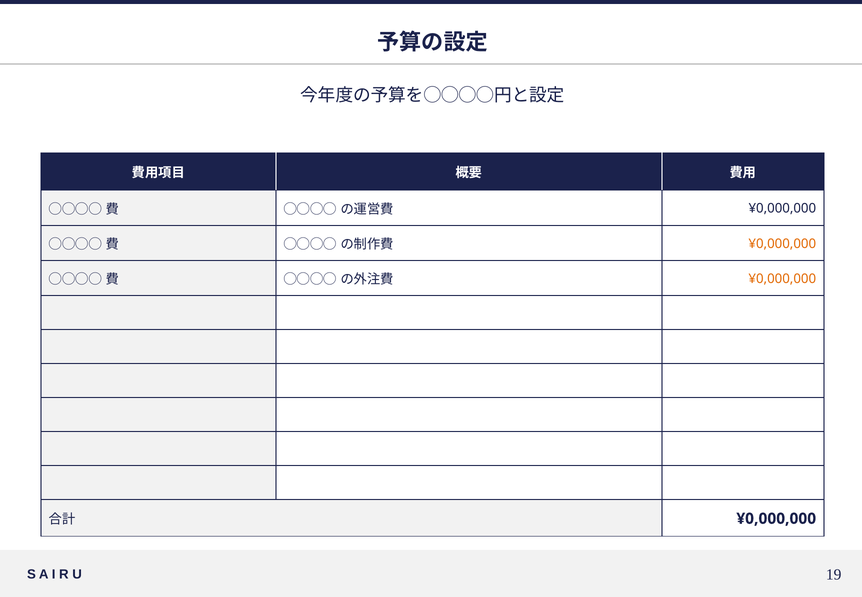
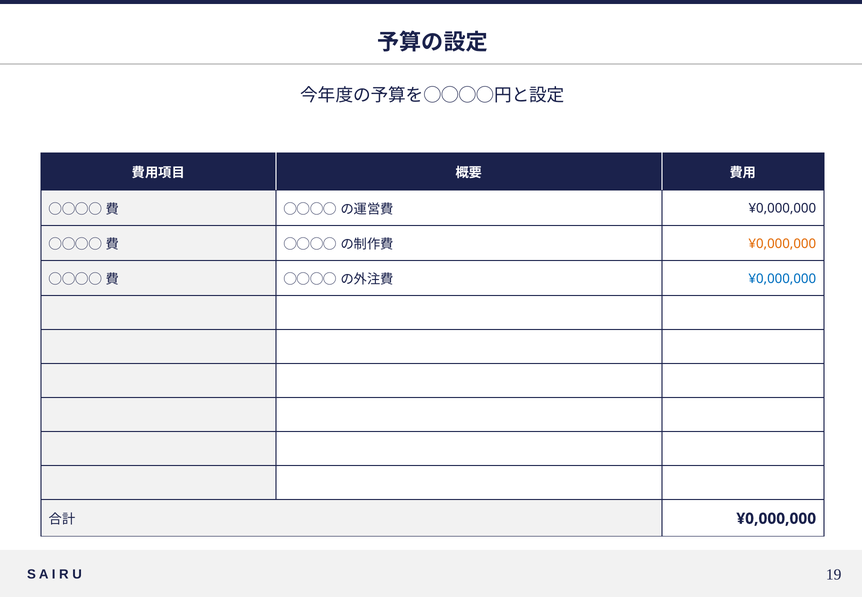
¥0,000,000 colour: orange -> blue (782, 279)
